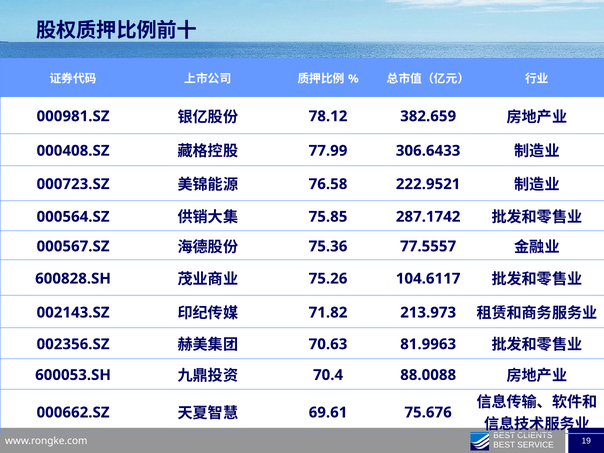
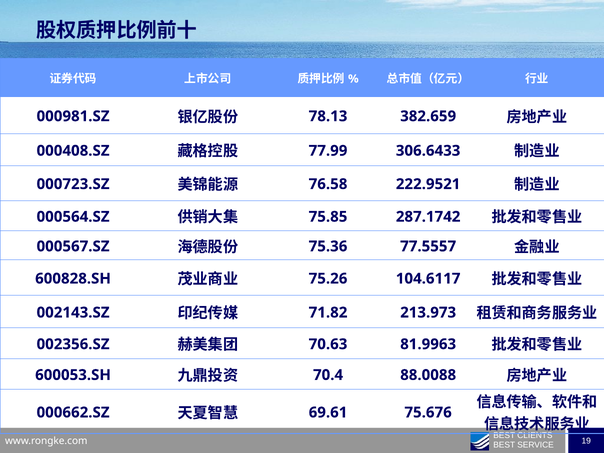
78.12: 78.12 -> 78.13 (328, 116)
